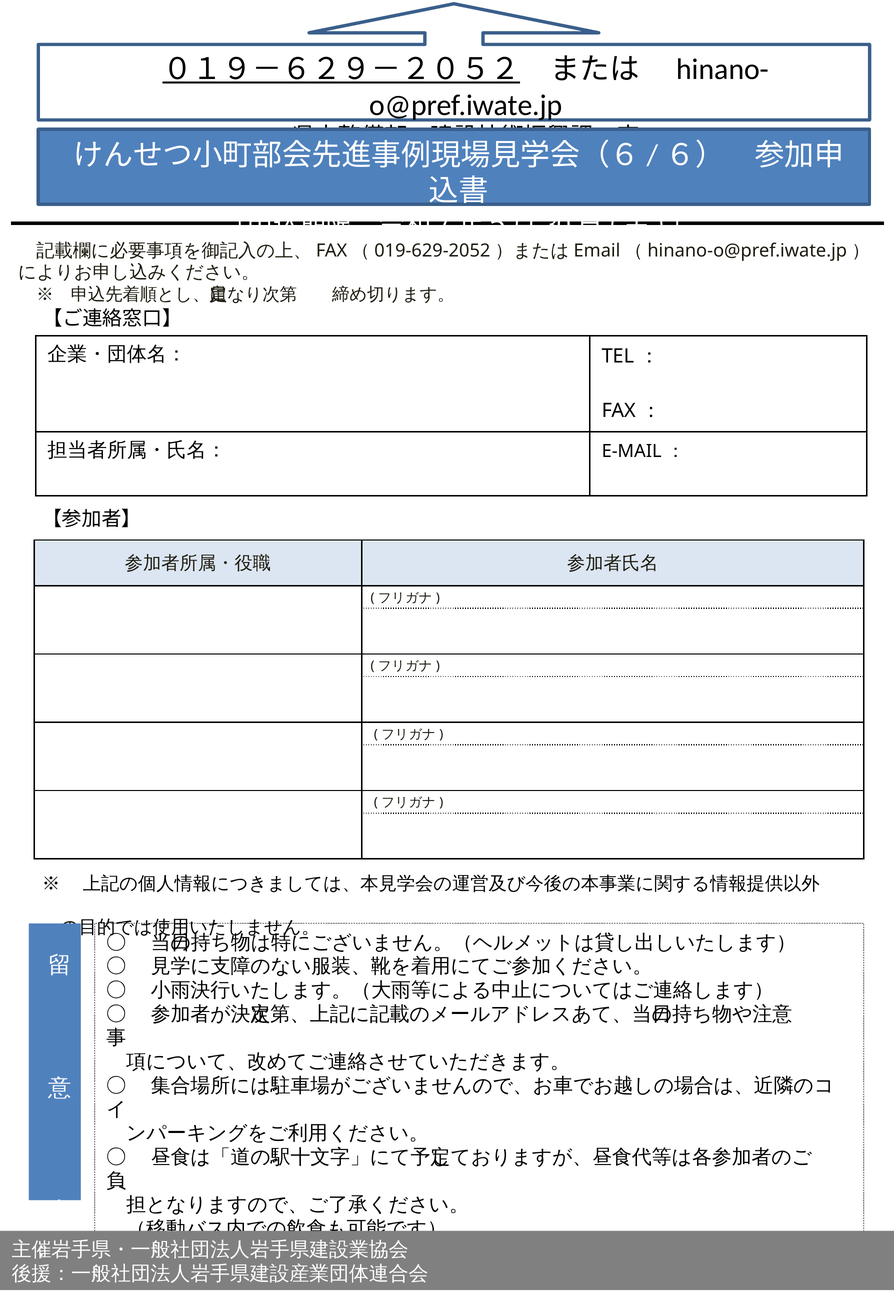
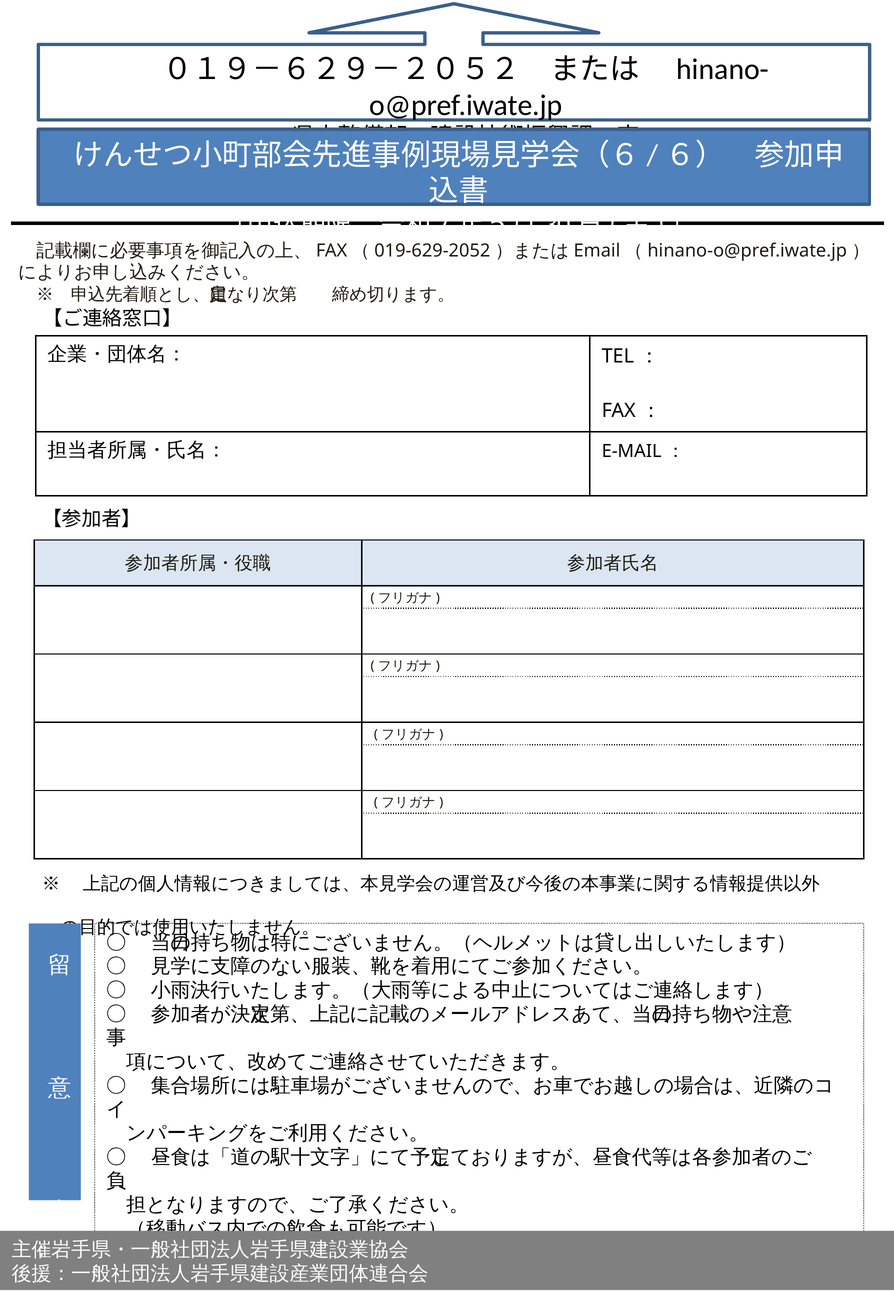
０１９－６２９－２０５２ underline: present -> none (341, 70)
